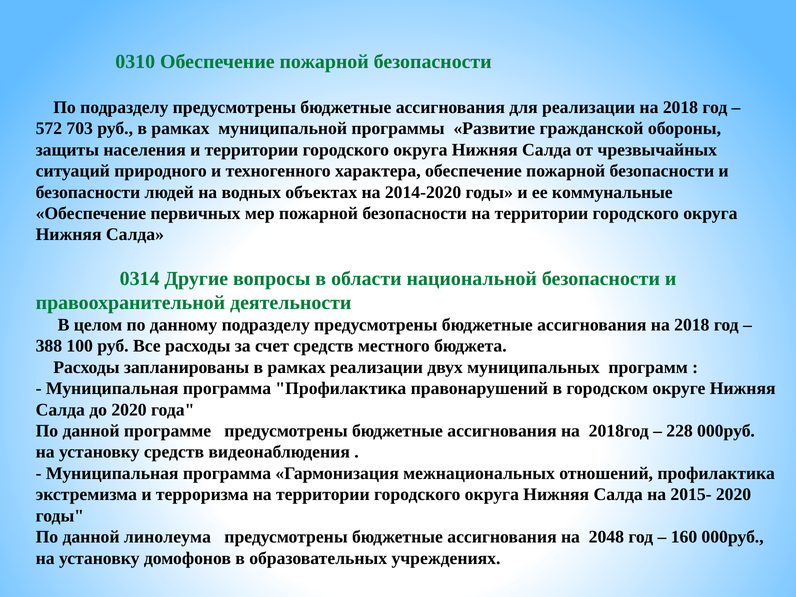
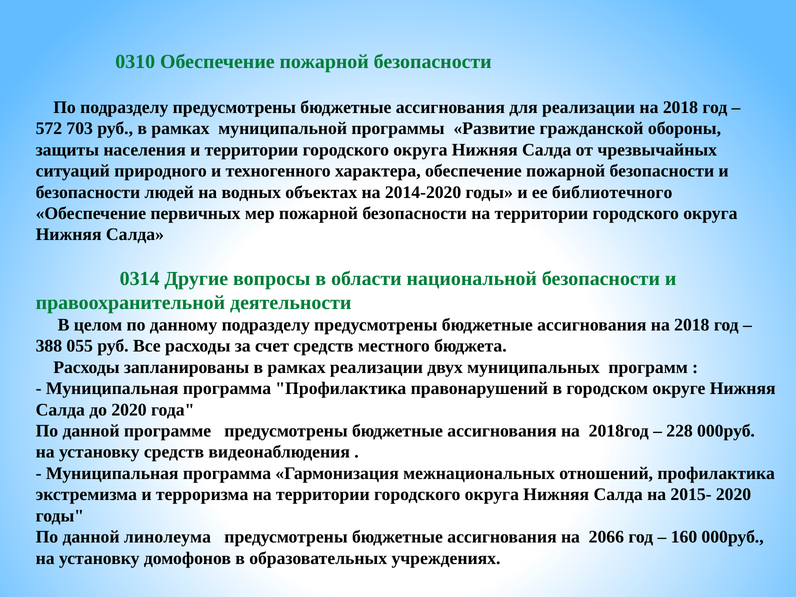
коммунальные: коммунальные -> библиотечного (612, 192)
100: 100 -> 055 (80, 346)
2048: 2048 -> 2066 (606, 537)
